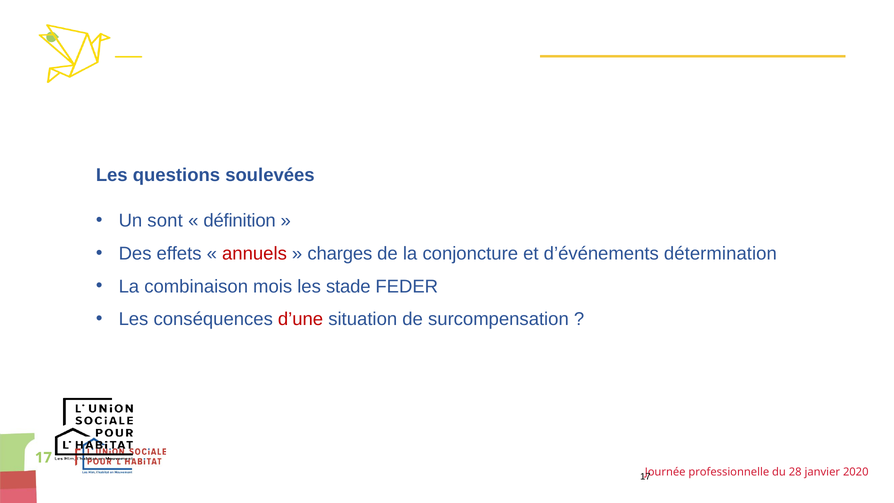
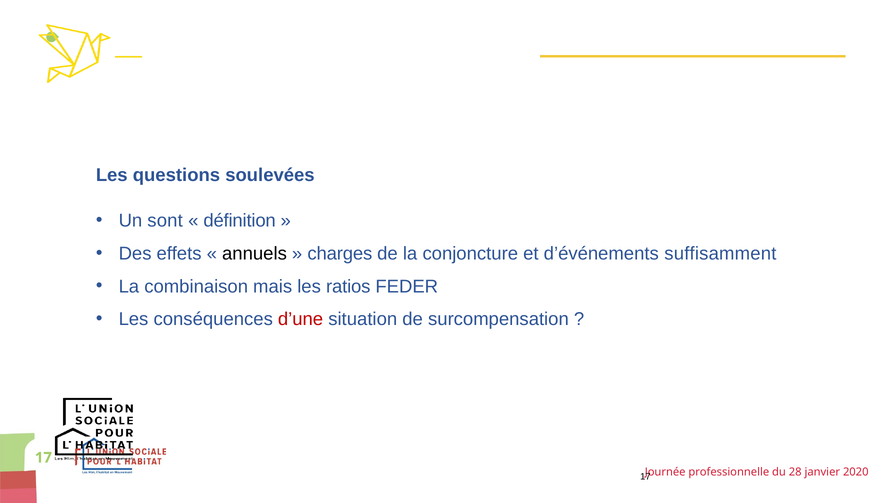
annuels colour: red -> black (254, 254)
détermination: détermination -> suffisamment (720, 254)
mois: mois -> mais (273, 286)
stade: stade -> ratios (348, 286)
